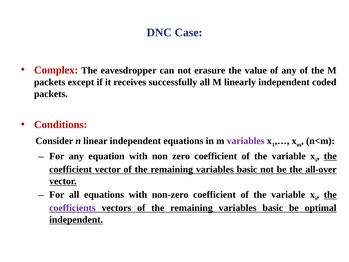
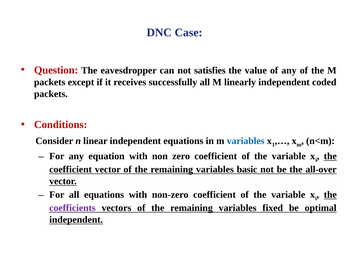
Complex: Complex -> Question (56, 70)
erasure: erasure -> satisfies (210, 70)
variables colour: purple -> blue (246, 141)
basic: basic -> fixed (273, 208)
